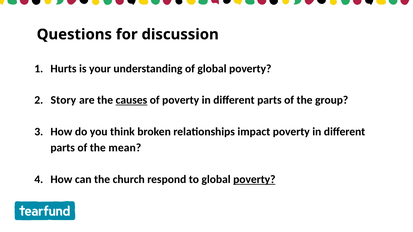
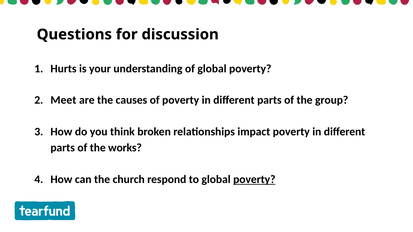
Story: Story -> Meet (63, 100)
causes underline: present -> none (131, 100)
mean: mean -> works (125, 148)
